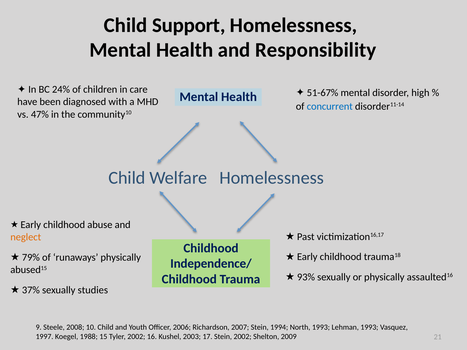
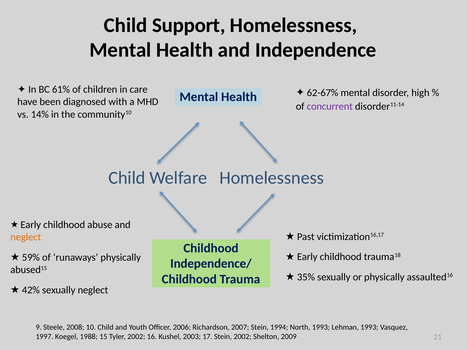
Responsibility: Responsibility -> Independence (316, 50)
24%: 24% -> 61% (61, 90)
51-67%: 51-67% -> 62-67% (323, 93)
concurrent colour: blue -> purple (330, 106)
47%: 47% -> 14% (40, 114)
79%: 79% -> 59% (31, 258)
93%: 93% -> 35% (306, 277)
37%: 37% -> 42% (31, 290)
sexually studies: studies -> neglect (93, 290)
